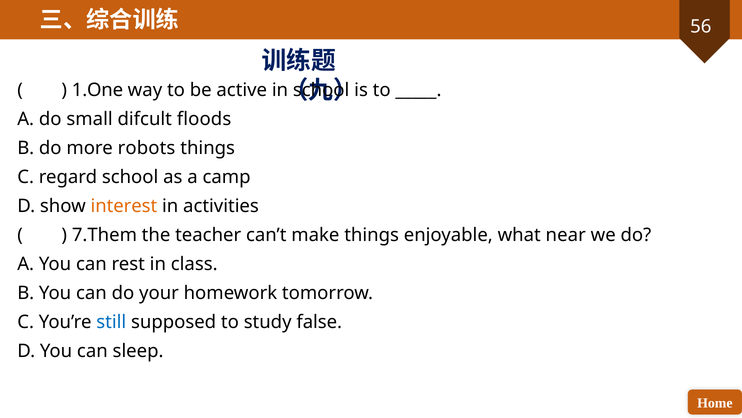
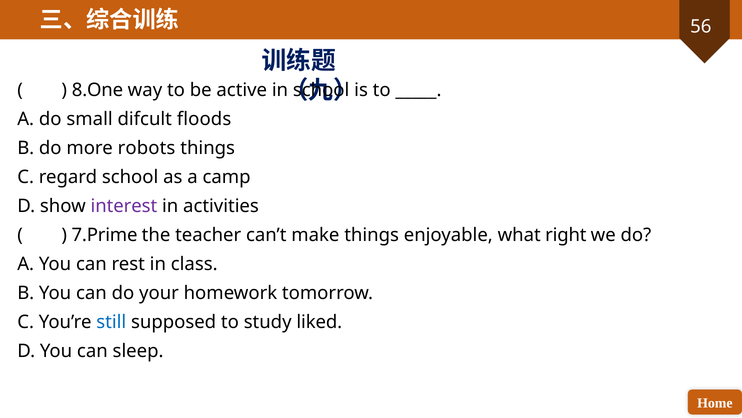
1.One: 1.One -> 8.One (97, 90)
interest colour: orange -> purple (124, 206)
7.Them: 7.Them -> 7.Prime (105, 235)
near: near -> right (566, 235)
false: false -> liked (319, 321)
